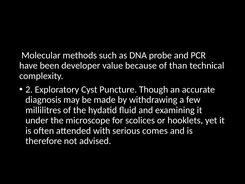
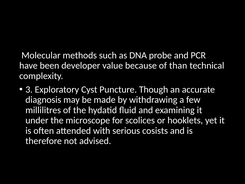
2: 2 -> 3 (29, 89)
comes: comes -> cosists (155, 131)
